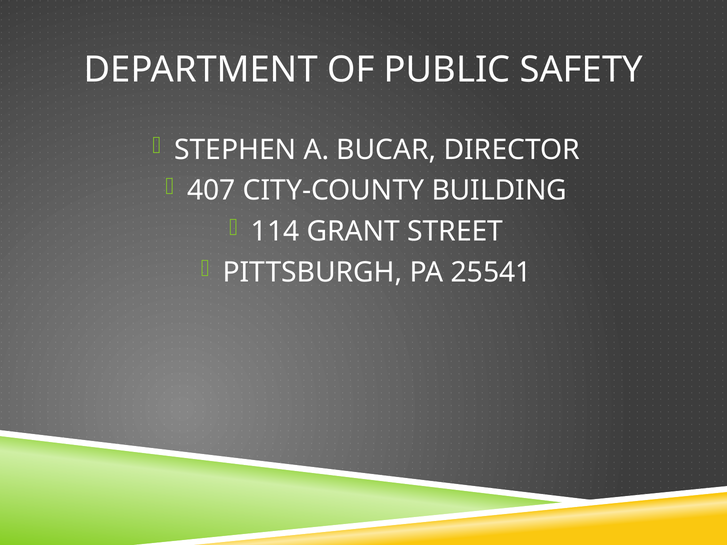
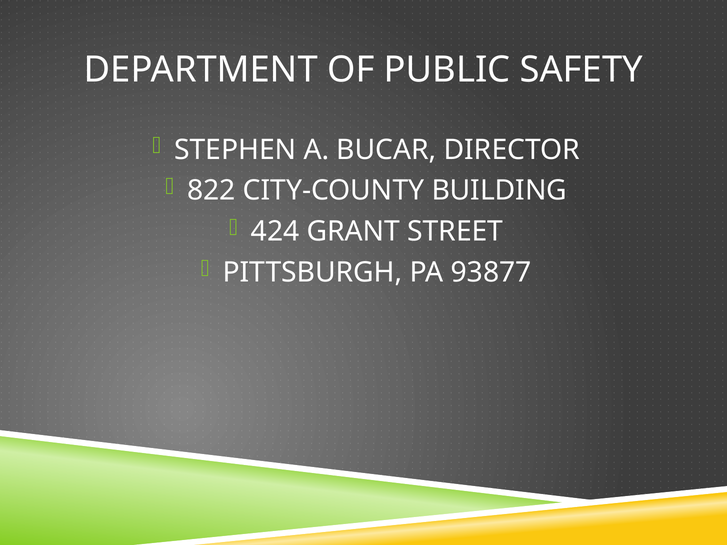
407: 407 -> 822 (211, 191)
114: 114 -> 424 (275, 232)
25541: 25541 -> 93877 (491, 273)
